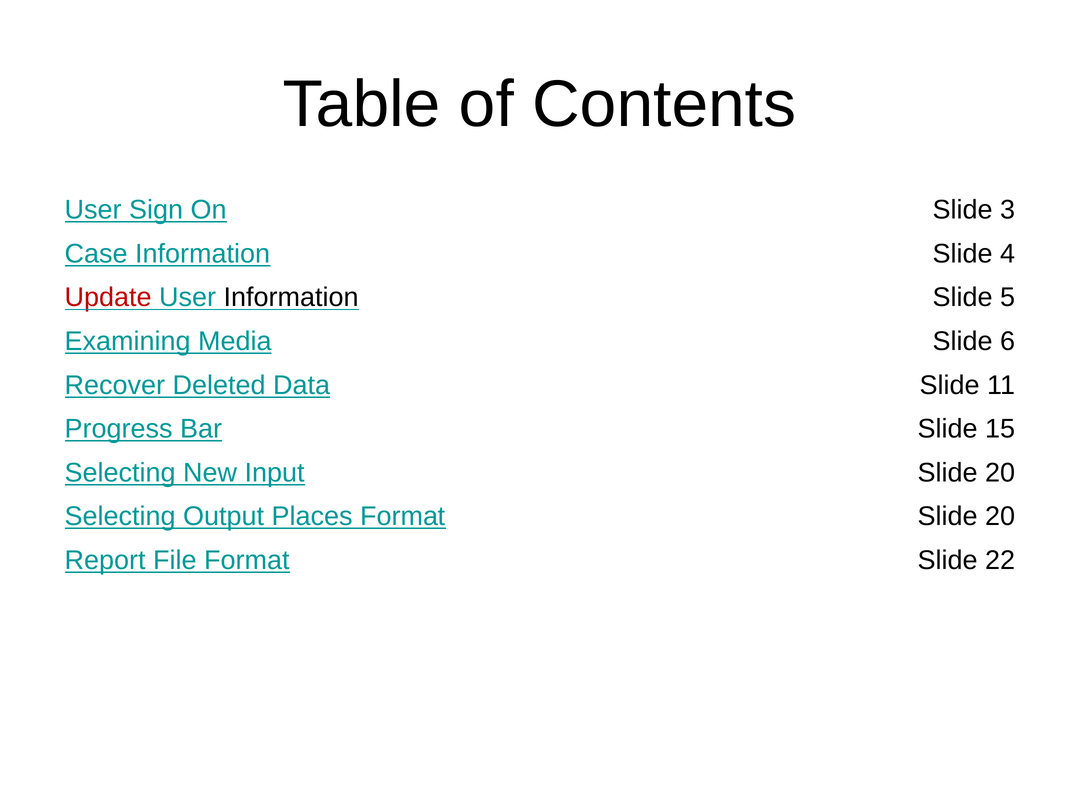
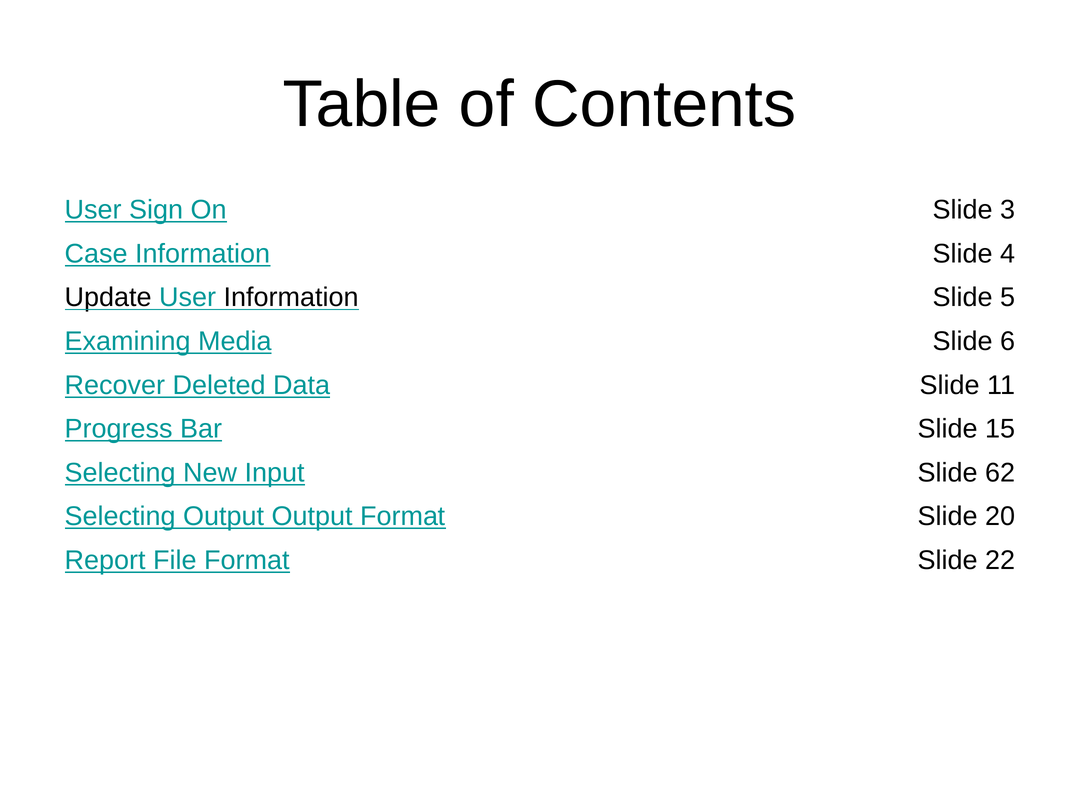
Update colour: red -> black (108, 298)
Input Slide 20: 20 -> 62 (1000, 473)
Output Places: Places -> Output (312, 517)
